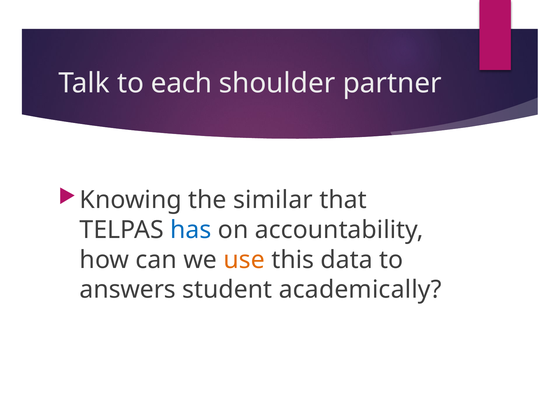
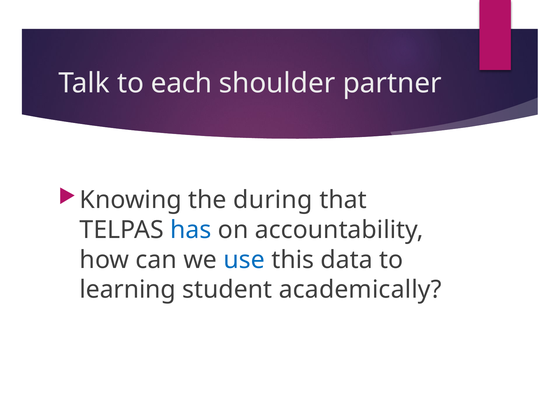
similar: similar -> during (273, 200)
use colour: orange -> blue (244, 260)
answers: answers -> learning (128, 290)
